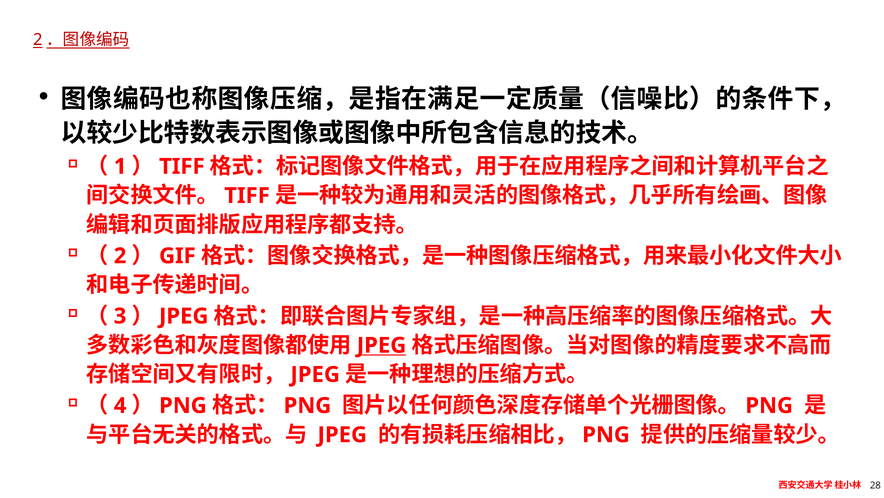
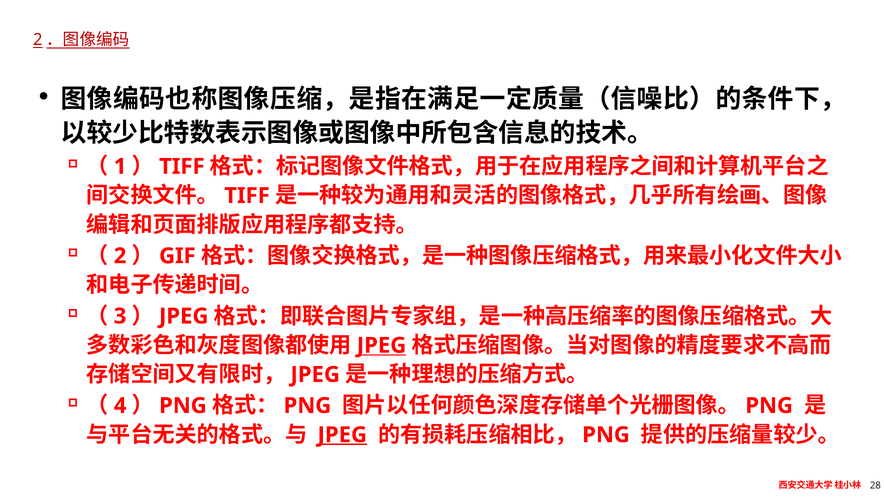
JPEG underline: none -> present (342, 434)
